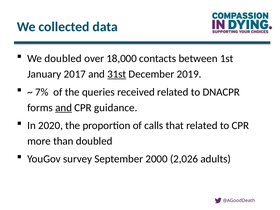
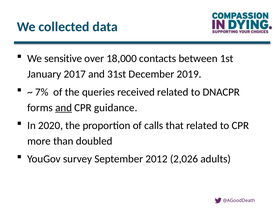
We doubled: doubled -> sensitive (63, 59)
31st underline: present -> none (117, 74)
2000: 2000 -> 2012 (157, 159)
